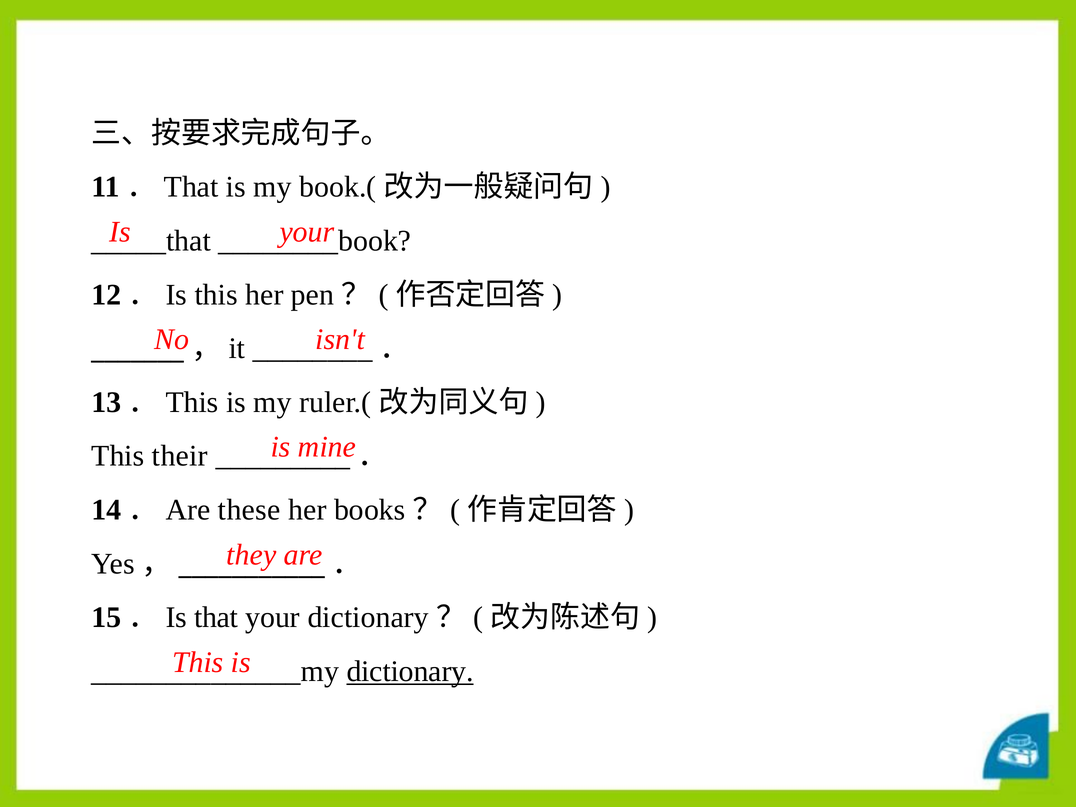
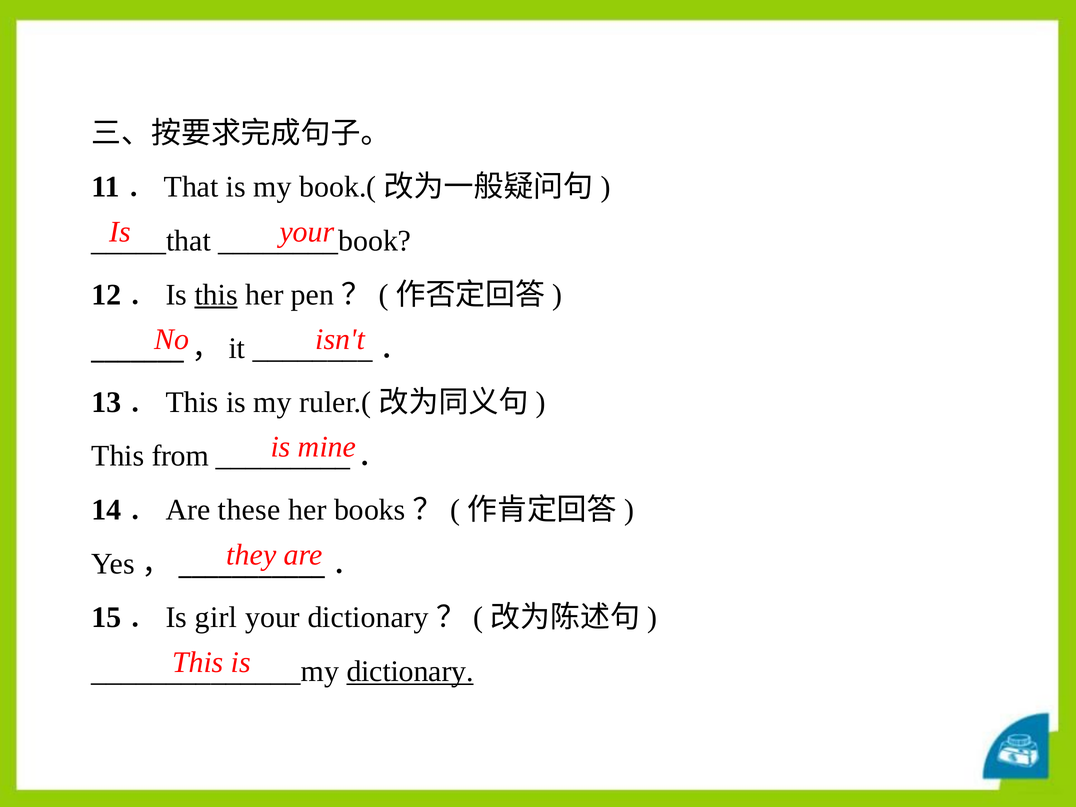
this underline: none -> present (216, 295)
their: their -> from (180, 456)
that: that -> girl (216, 618)
